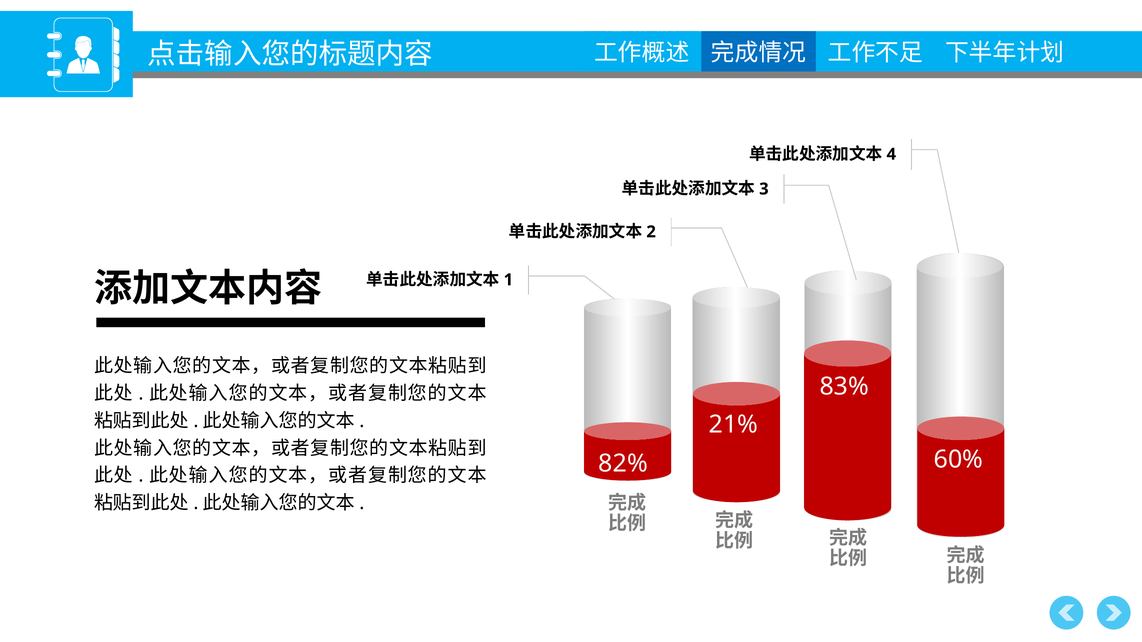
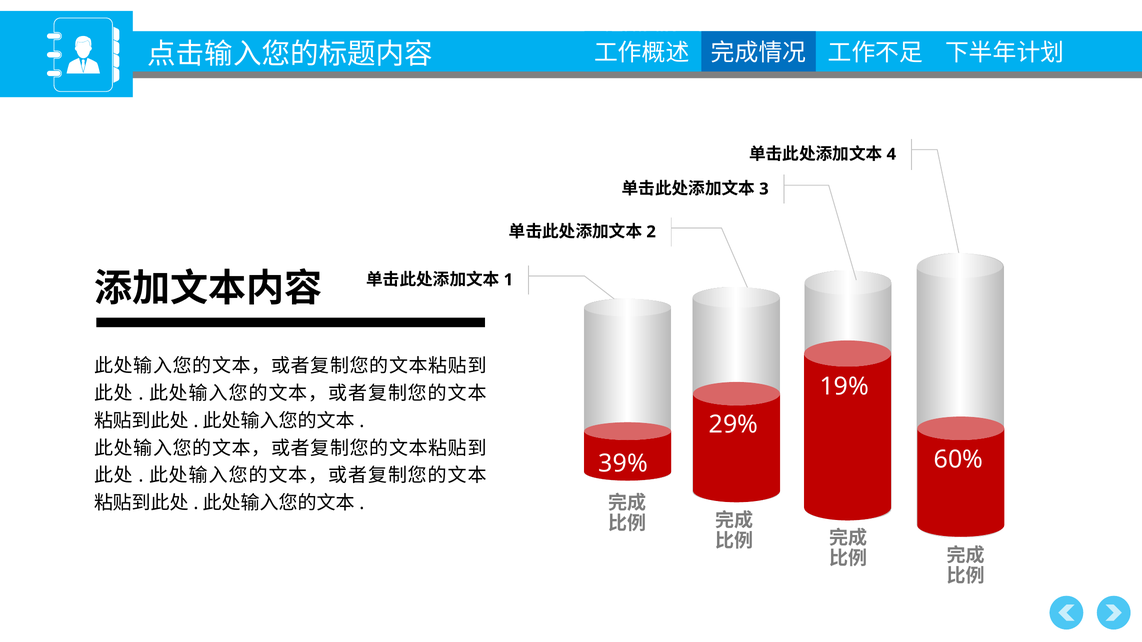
83%: 83% -> 19% (844, 387)
21%: 21% -> 29% (734, 425)
82%: 82% -> 39% (623, 464)
